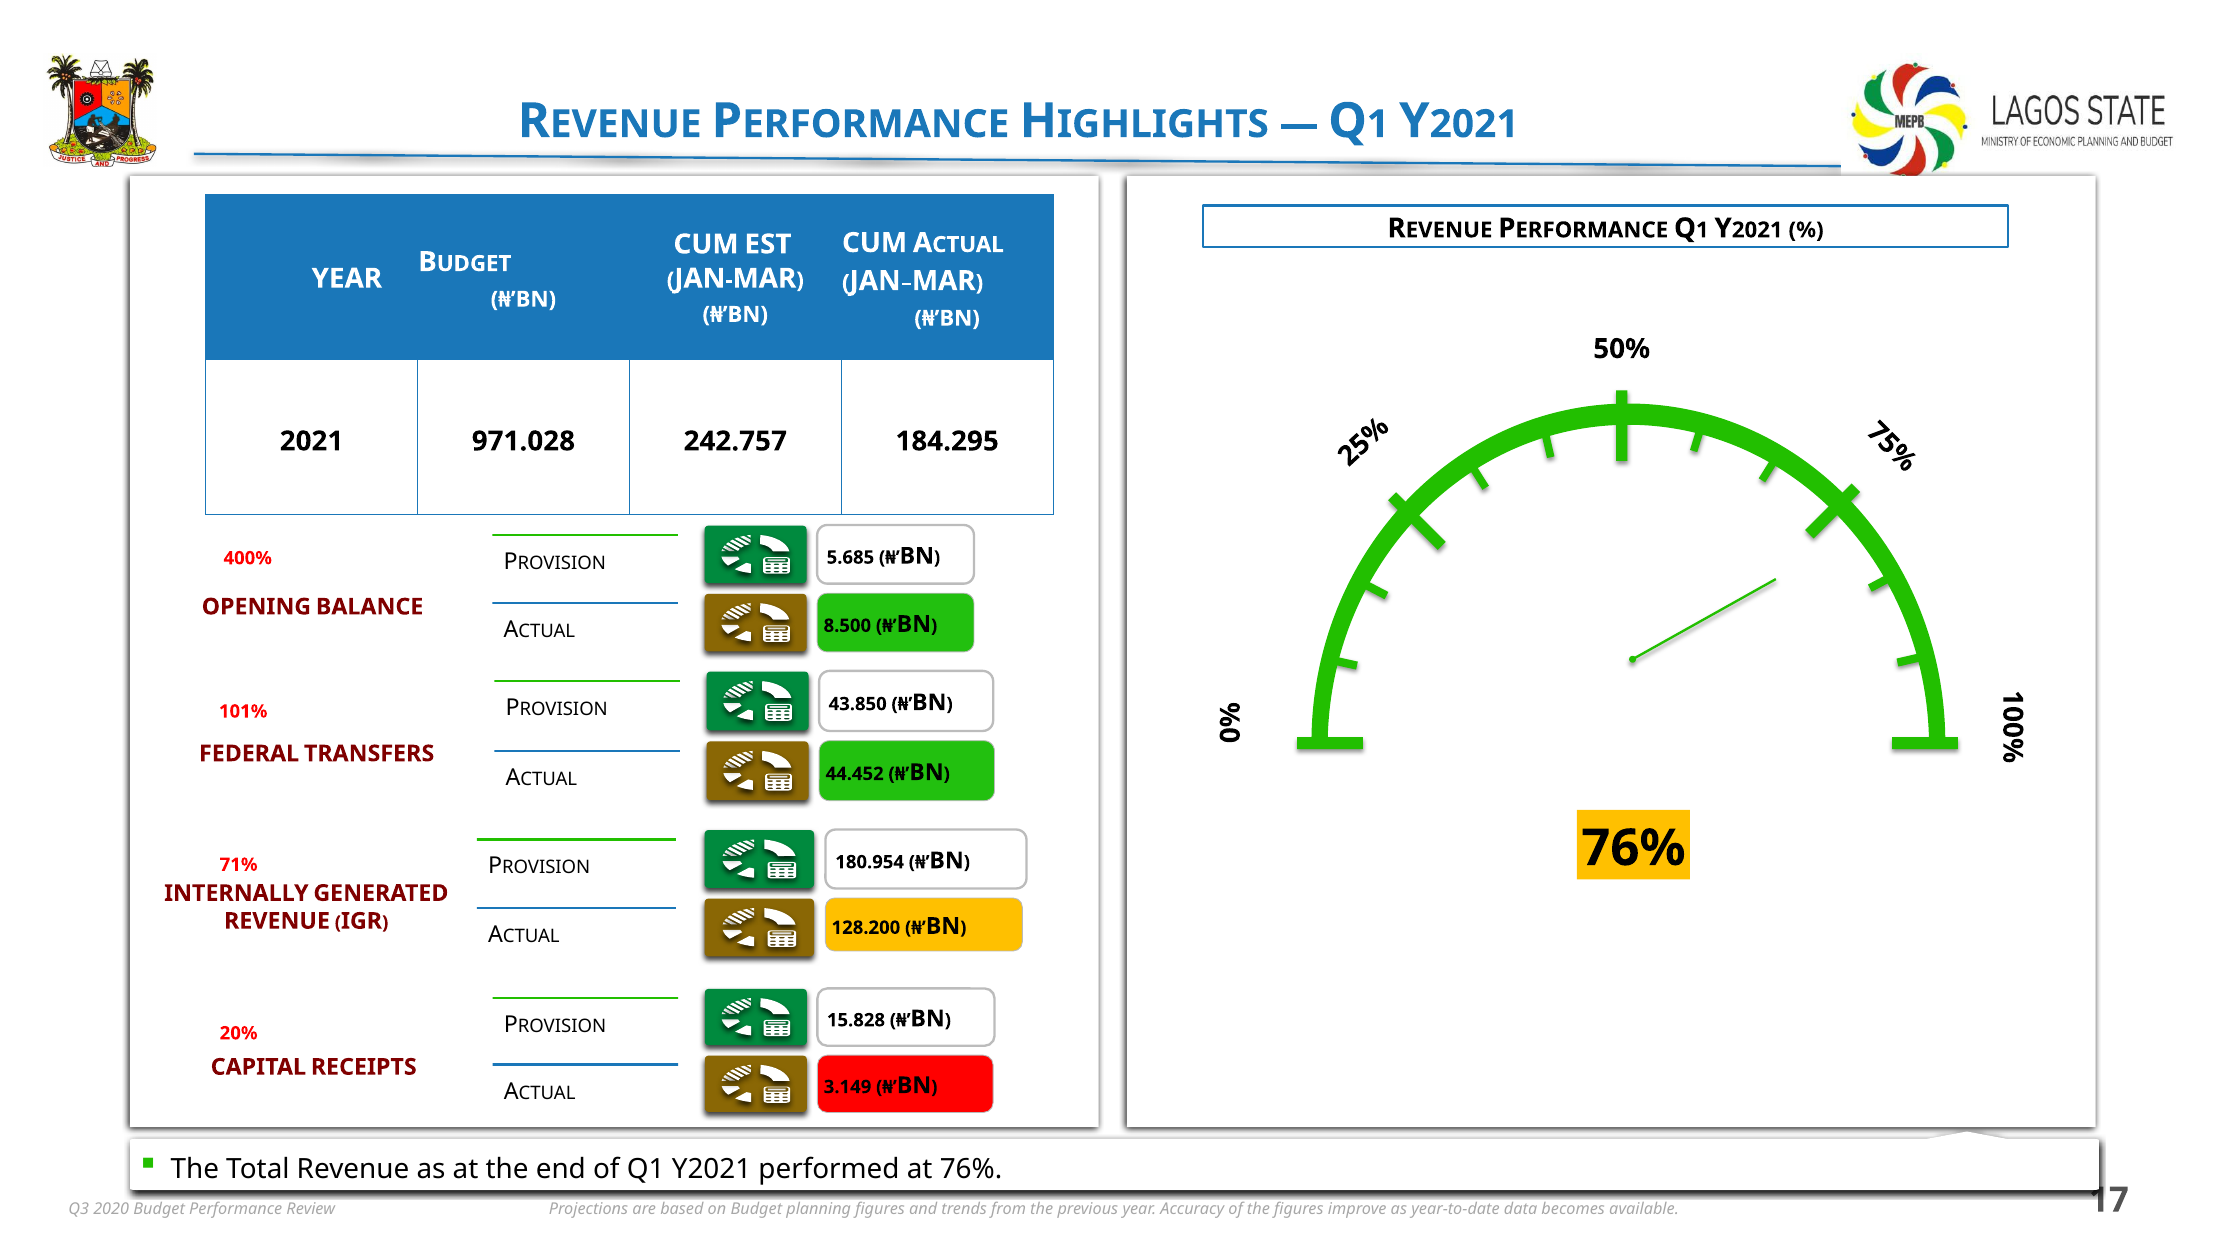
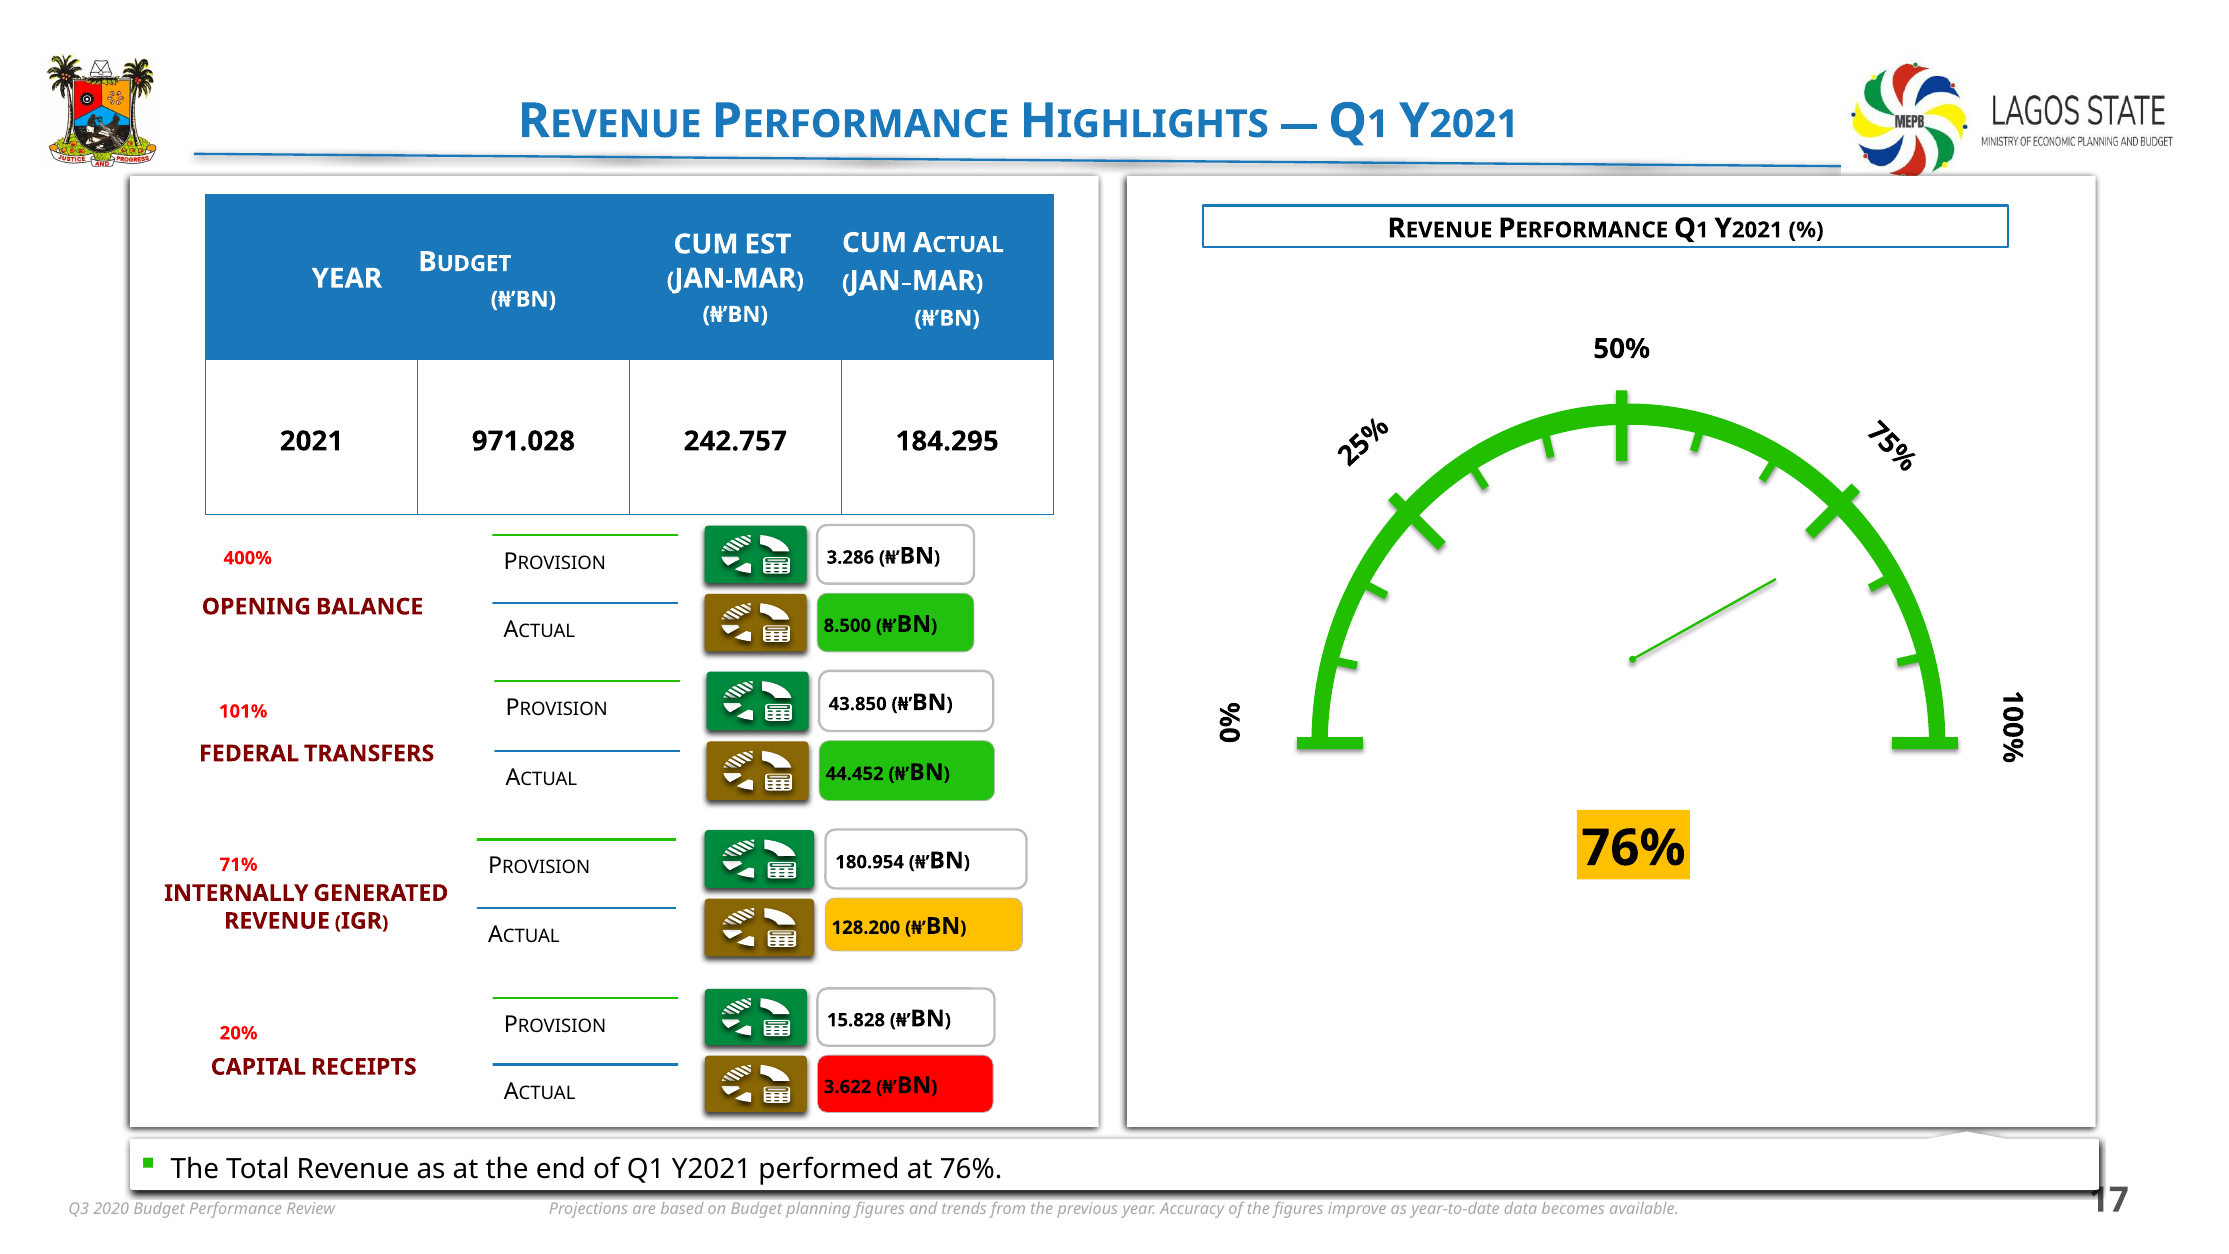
5.685: 5.685 -> 3.286 (850, 557)
3.149: 3.149 -> 3.622 (848, 1087)
